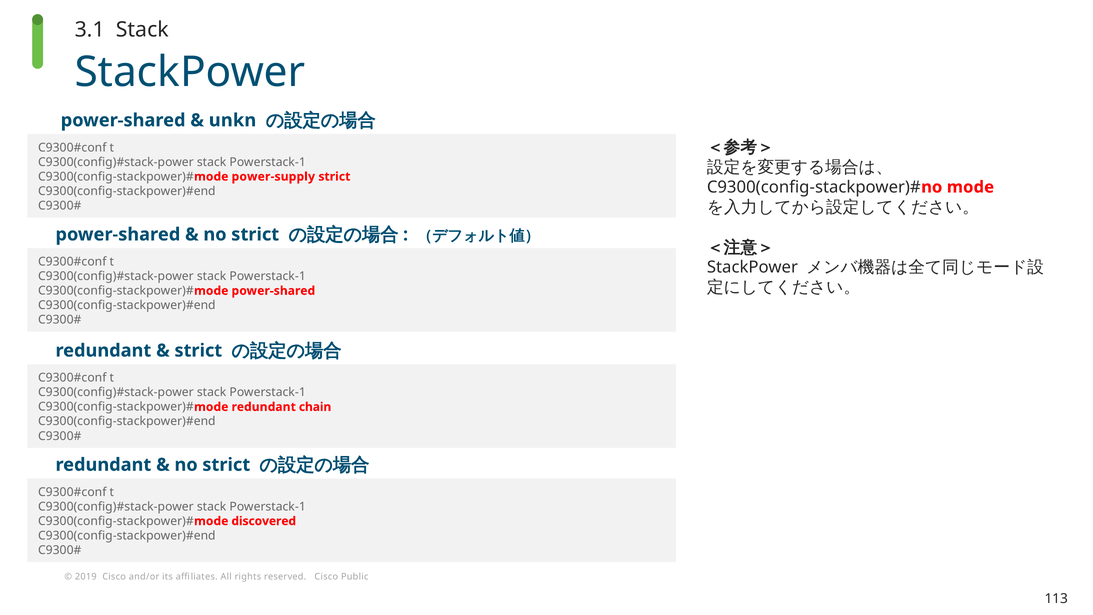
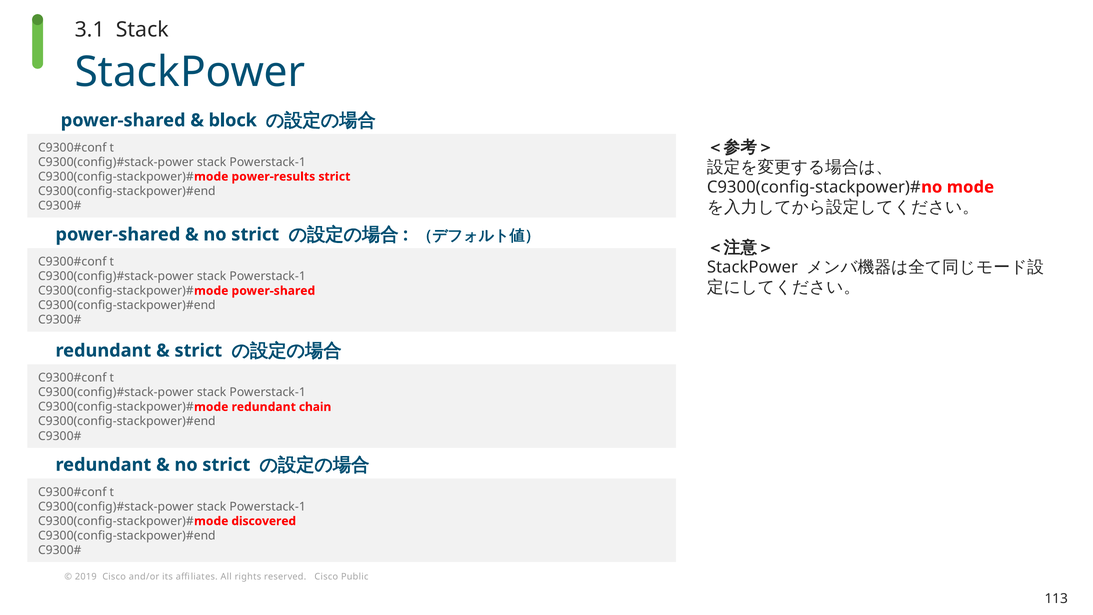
unkn: unkn -> block (233, 120)
power-supply: power-supply -> power-results (273, 177)
